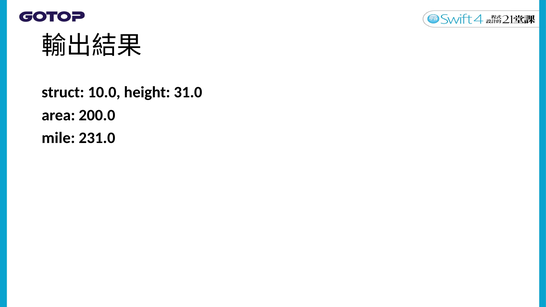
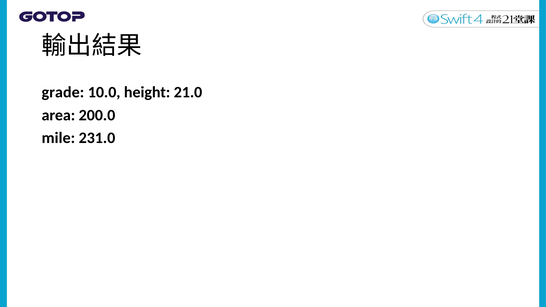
struct: struct -> grade (63, 92)
31.0: 31.0 -> 21.0 (188, 92)
